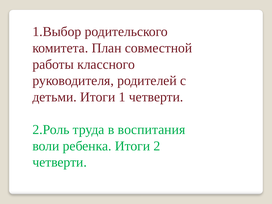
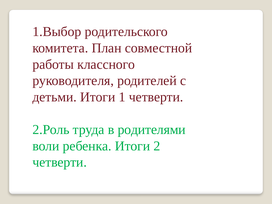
воспитания: воспитания -> родителями (152, 130)
